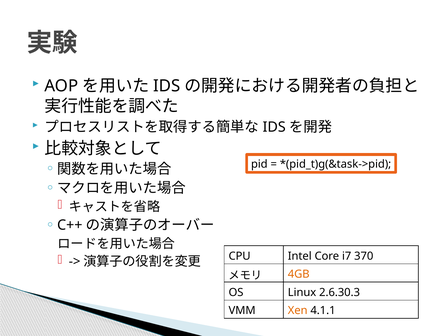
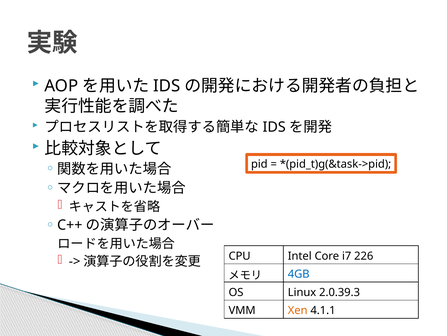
370: 370 -> 226 (364, 256)
4GB colour: orange -> blue (299, 274)
2.6.30.3: 2.6.30.3 -> 2.0.39.3 (340, 292)
